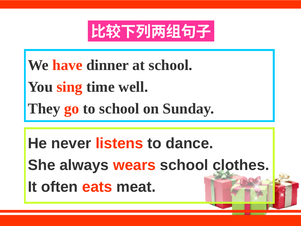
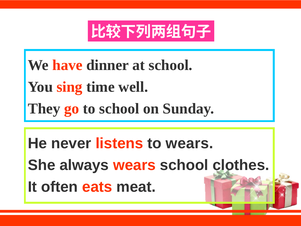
to dance: dance -> wears (189, 143)
